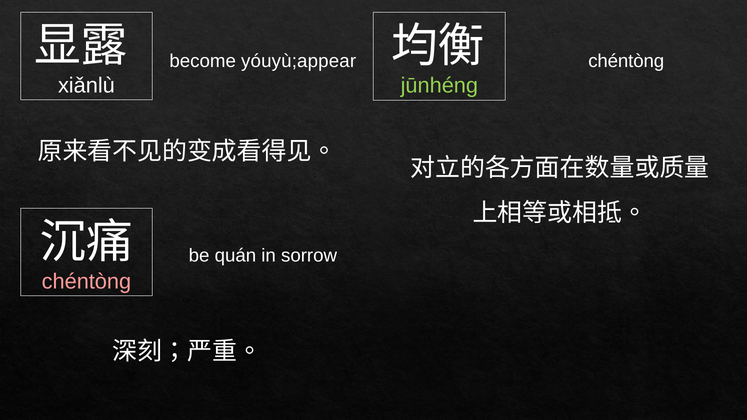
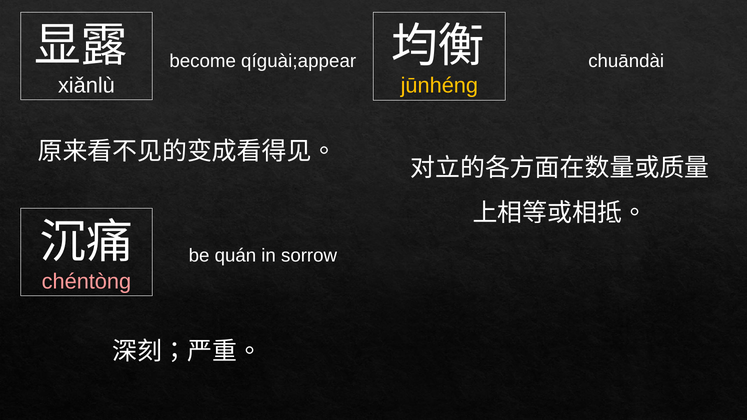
yóuyù;appear: yóuyù;appear -> qíguài;appear (299, 61)
chéntòng: chéntòng -> chuāndài (626, 61)
jūnhéng colour: light green -> yellow (439, 86)
